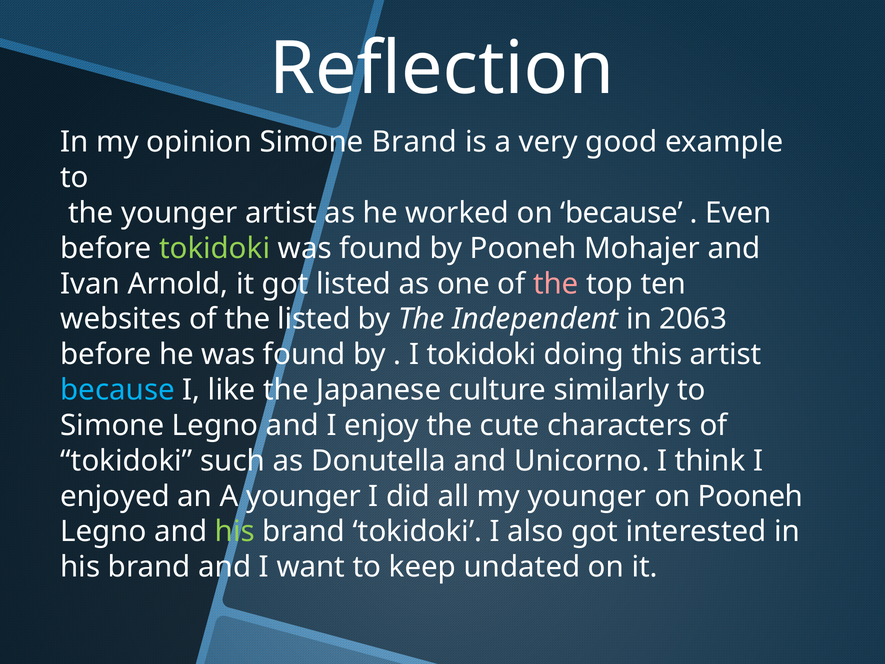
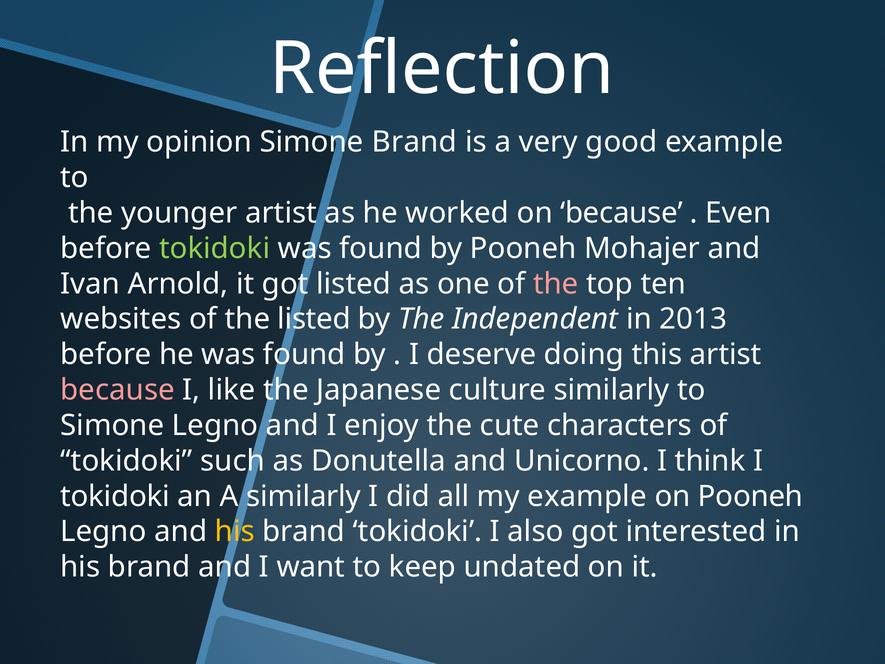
2063: 2063 -> 2013 (693, 319)
I tokidoki: tokidoki -> deserve (481, 355)
because colour: light blue -> pink (118, 390)
enjoyed: enjoyed -> tokidoki (115, 496)
A younger: younger -> similarly (304, 496)
my younger: younger -> example (587, 496)
his colour: light green -> yellow (235, 532)
